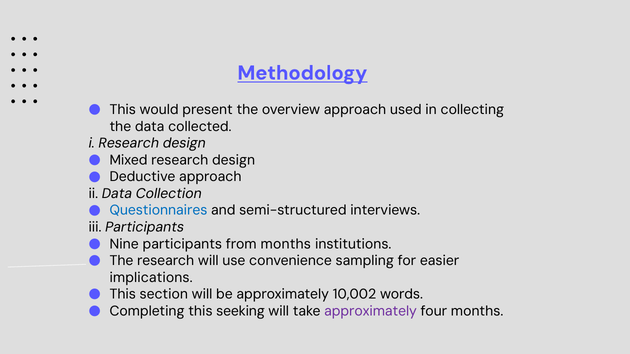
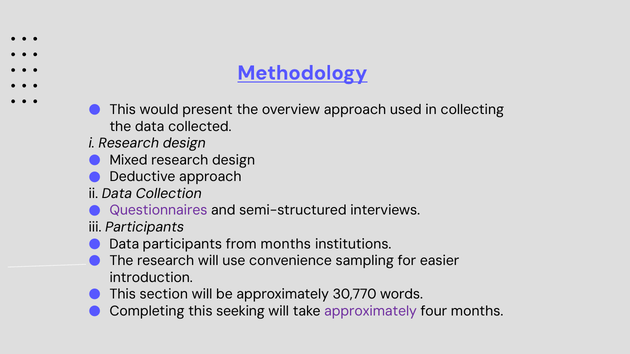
Questionnaires colour: blue -> purple (158, 211)
Nine: Nine -> Data (124, 244)
implications: implications -> introduction (151, 278)
10,002: 10,002 -> 30,770 (355, 295)
